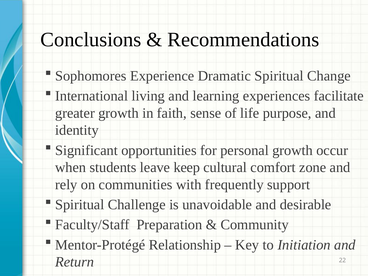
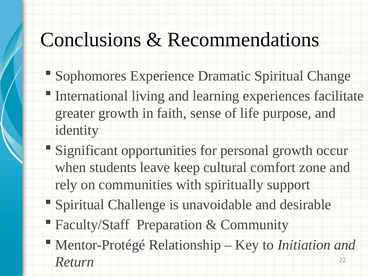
frequently: frequently -> spiritually (234, 185)
